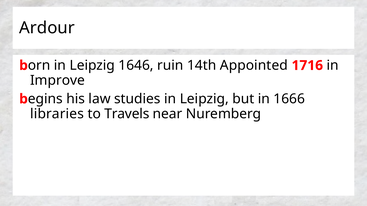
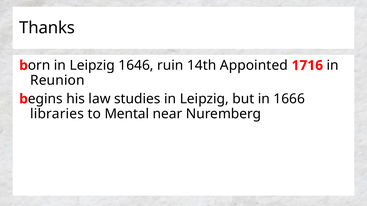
Ardour: Ardour -> Thanks (47, 28)
Improve: Improve -> Reunion (57, 80)
Travels: Travels -> Mental (127, 114)
